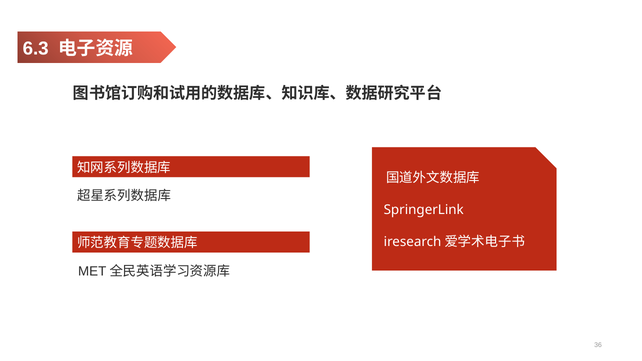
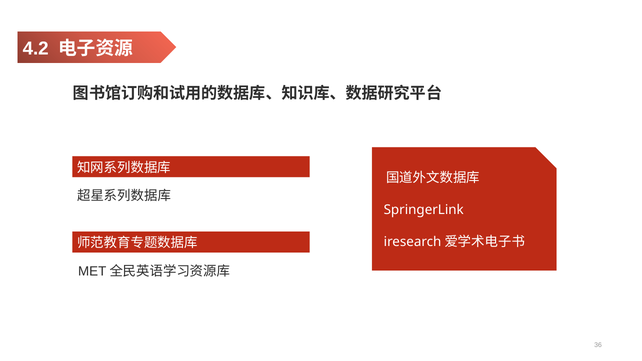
6.3: 6.3 -> 4.2 (36, 48)
